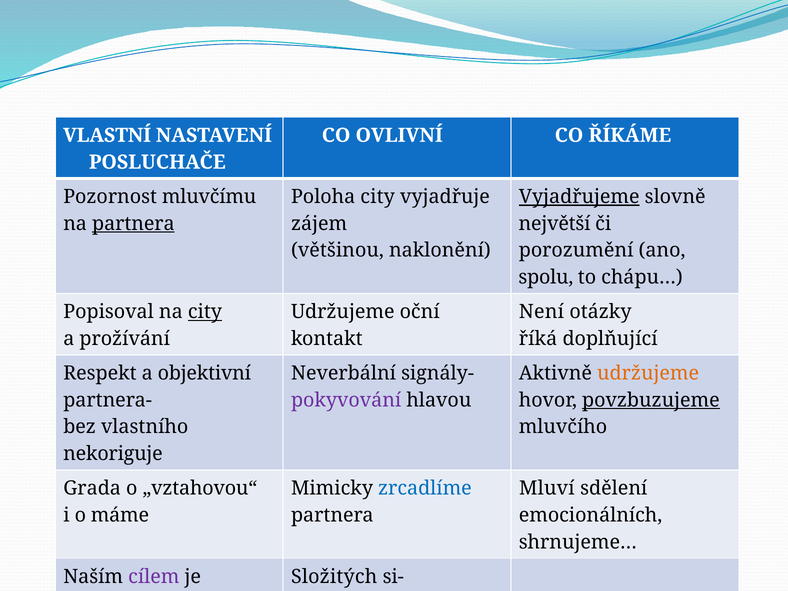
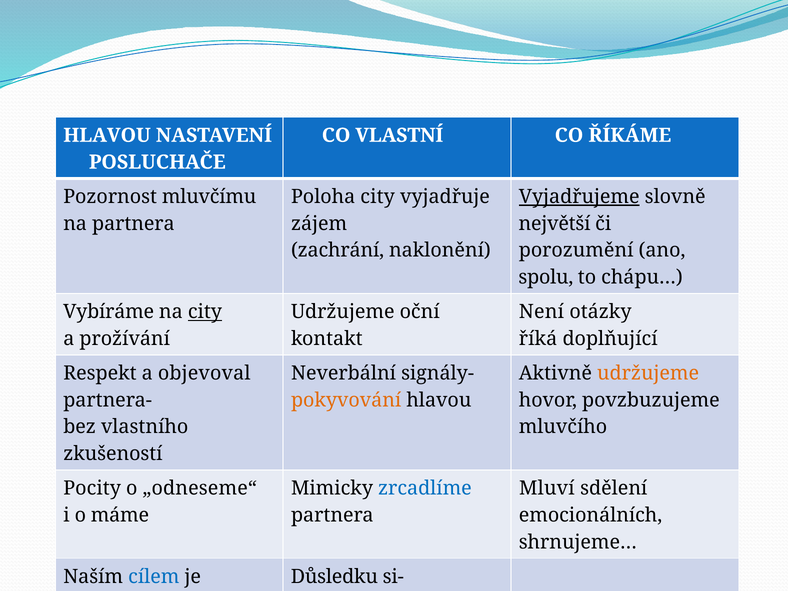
VLASTNÍ: VLASTNÍ -> HLAVOU (107, 135)
OVLIVNÍ: OVLIVNÍ -> VLASTNÍ (399, 135)
partnera underline: present -> none (133, 224)
většinou: většinou -> zachrání (338, 250)
Popisoval: Popisoval -> Vybíráme (109, 312)
objektivní: objektivní -> objevoval (204, 373)
pokyvování colour: purple -> orange (346, 400)
povzbuzujeme underline: present -> none (651, 400)
nekoriguje: nekoriguje -> zkušeností (113, 454)
Grada: Grada -> Pocity (92, 488)
„vztahovou“: „vztahovou“ -> „odneseme“ (200, 488)
cílem colour: purple -> blue (154, 577)
Složitých: Složitých -> Důsledku (334, 577)
